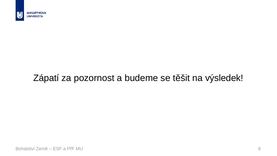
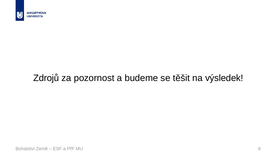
Zápatí: Zápatí -> Zdrojů (46, 78)
